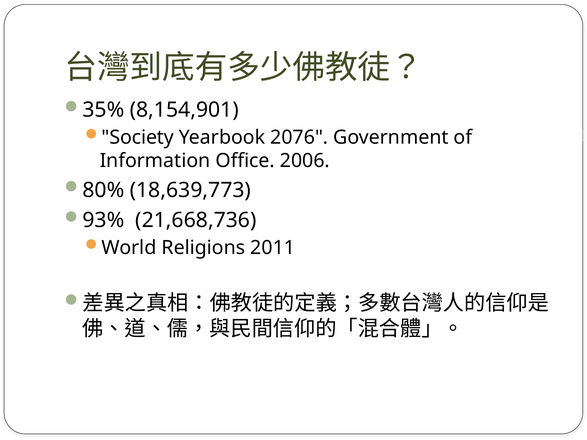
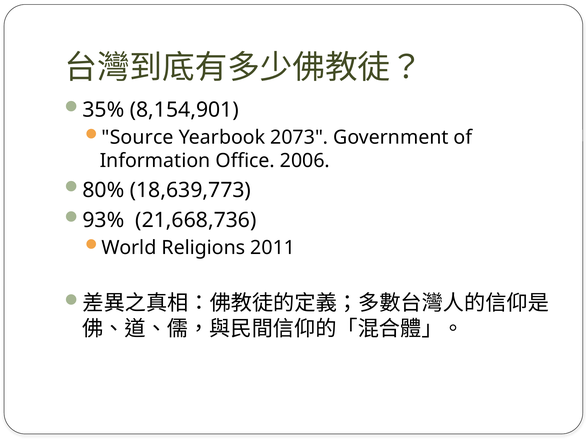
Society: Society -> Source (138, 137)
2076: 2076 -> 2073 (299, 137)
